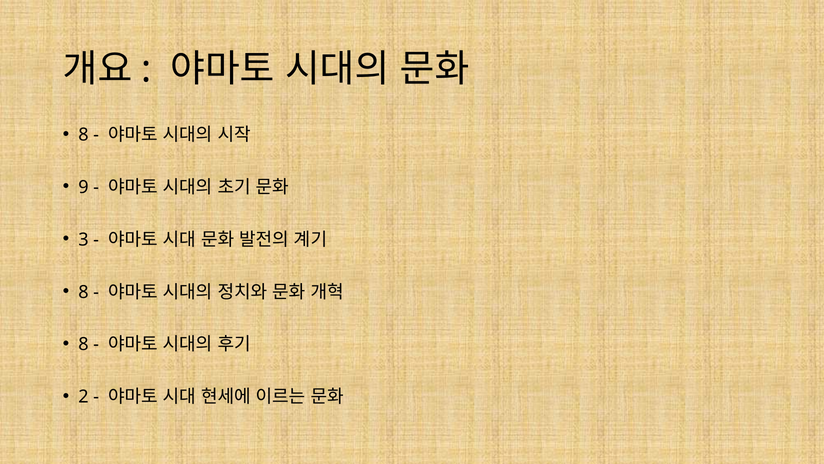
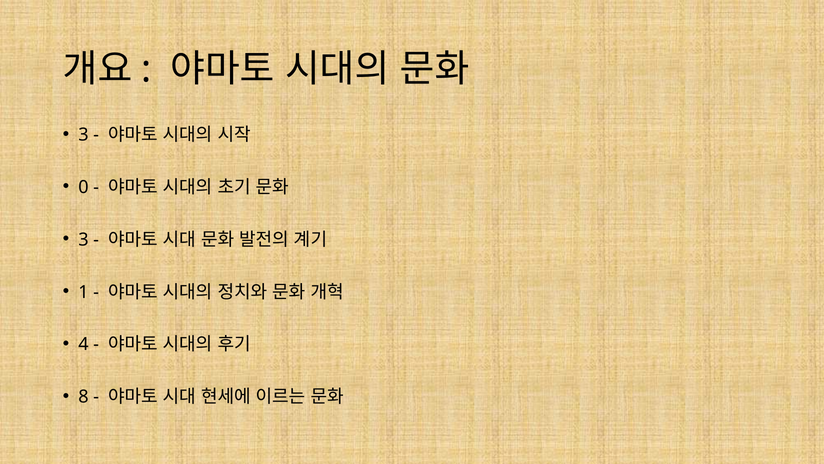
8: 8 -> 3 (83, 135)
9: 9 -> 0 (83, 187)
8: 8 -> 1 (83, 292)
8: 8 -> 4 (83, 344)
2: 2 -> 8 (83, 397)
